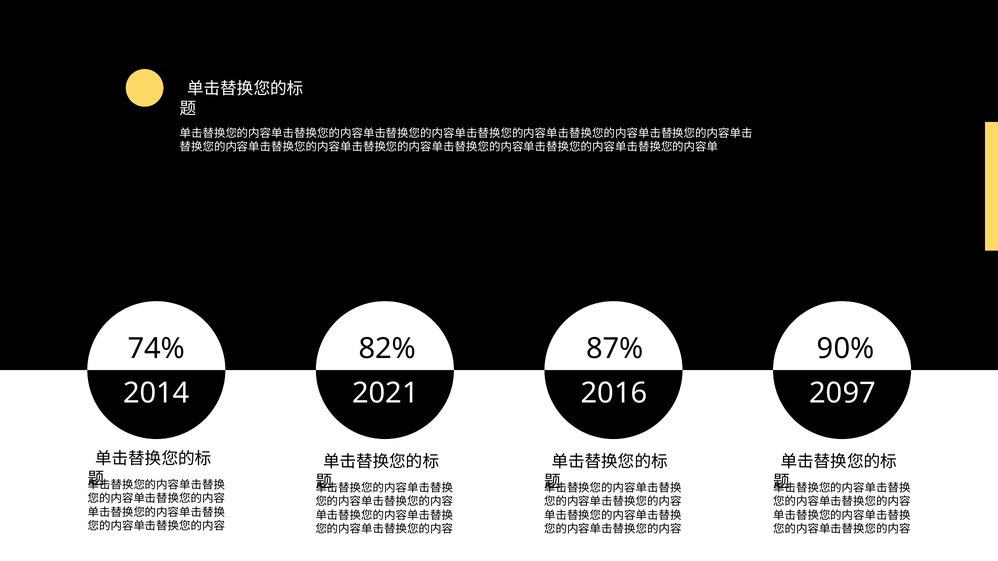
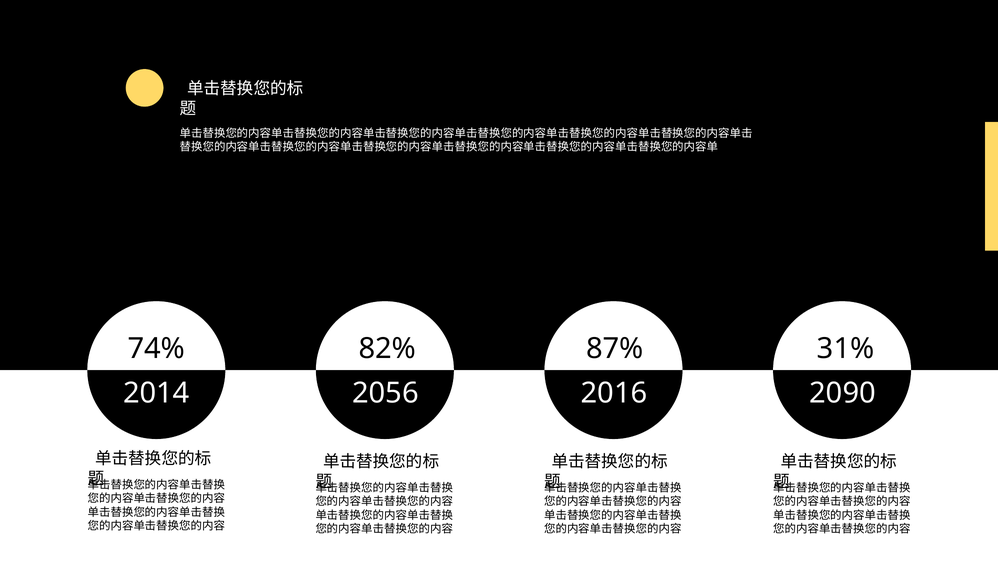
90%: 90% -> 31% (846, 349)
2021: 2021 -> 2056 (385, 394)
2097: 2097 -> 2090 (843, 394)
